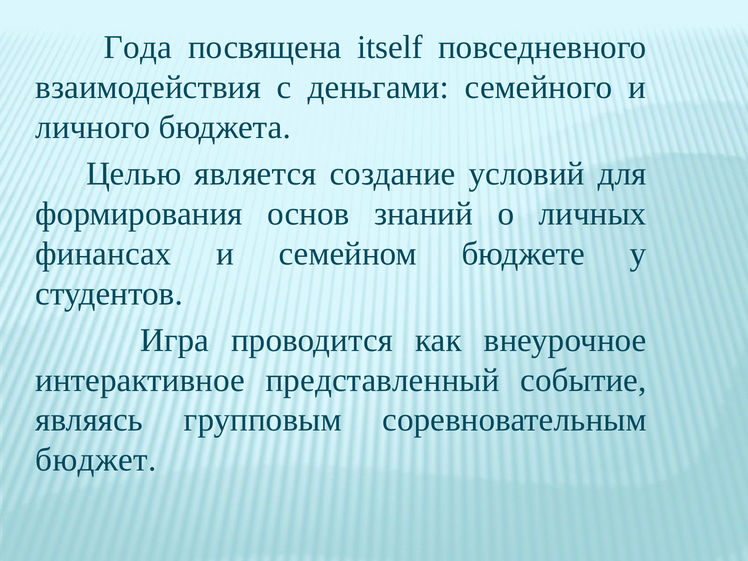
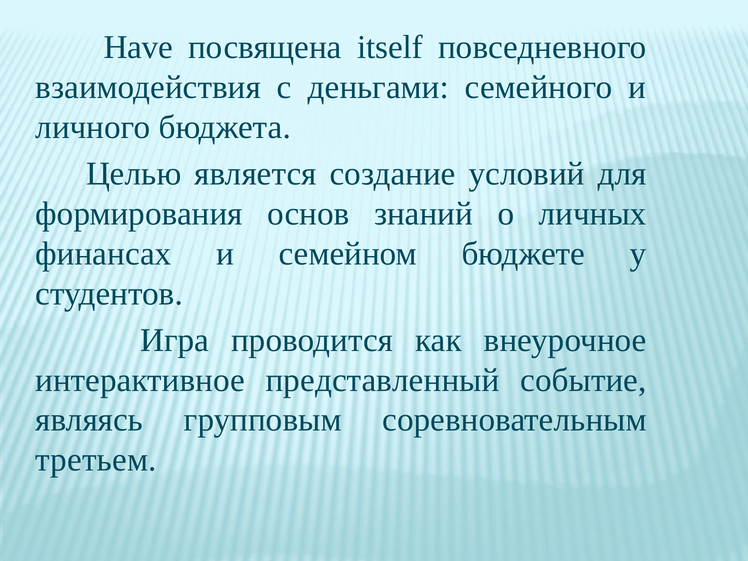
Года: Года -> Have (138, 47)
бюджет: бюджет -> третьем (96, 460)
